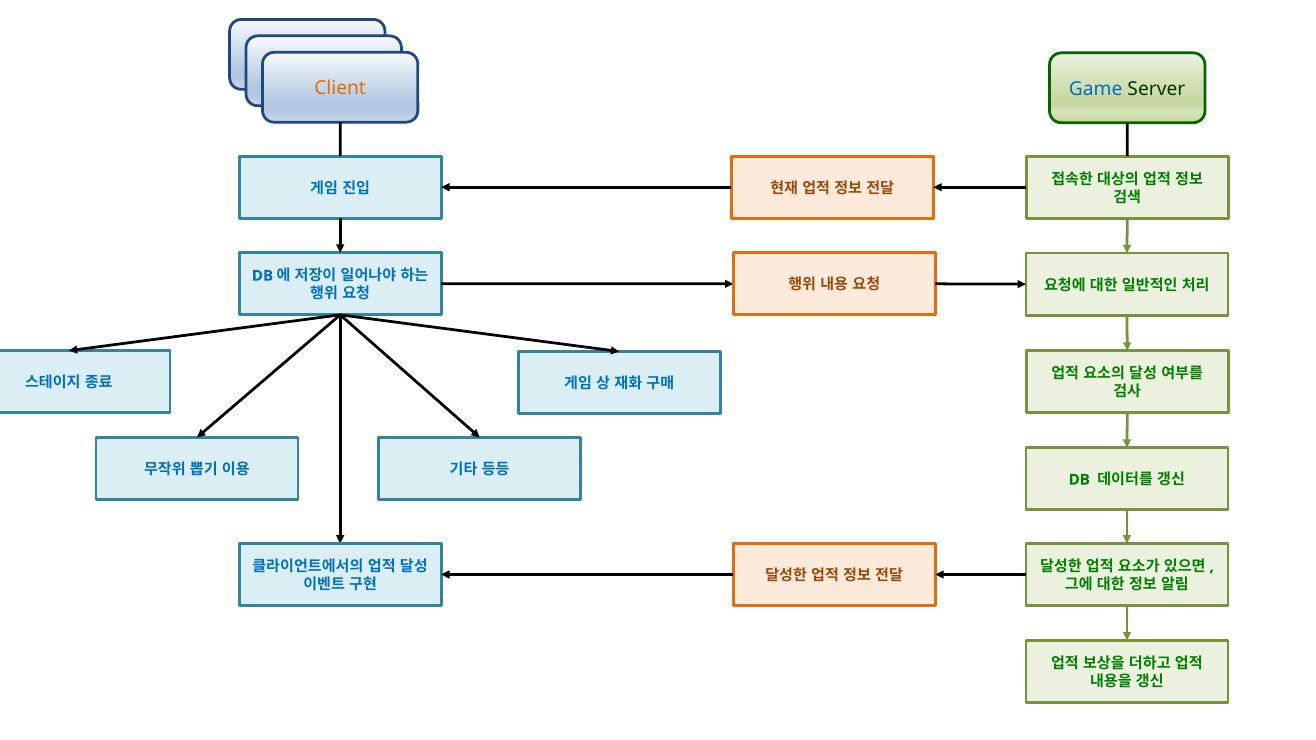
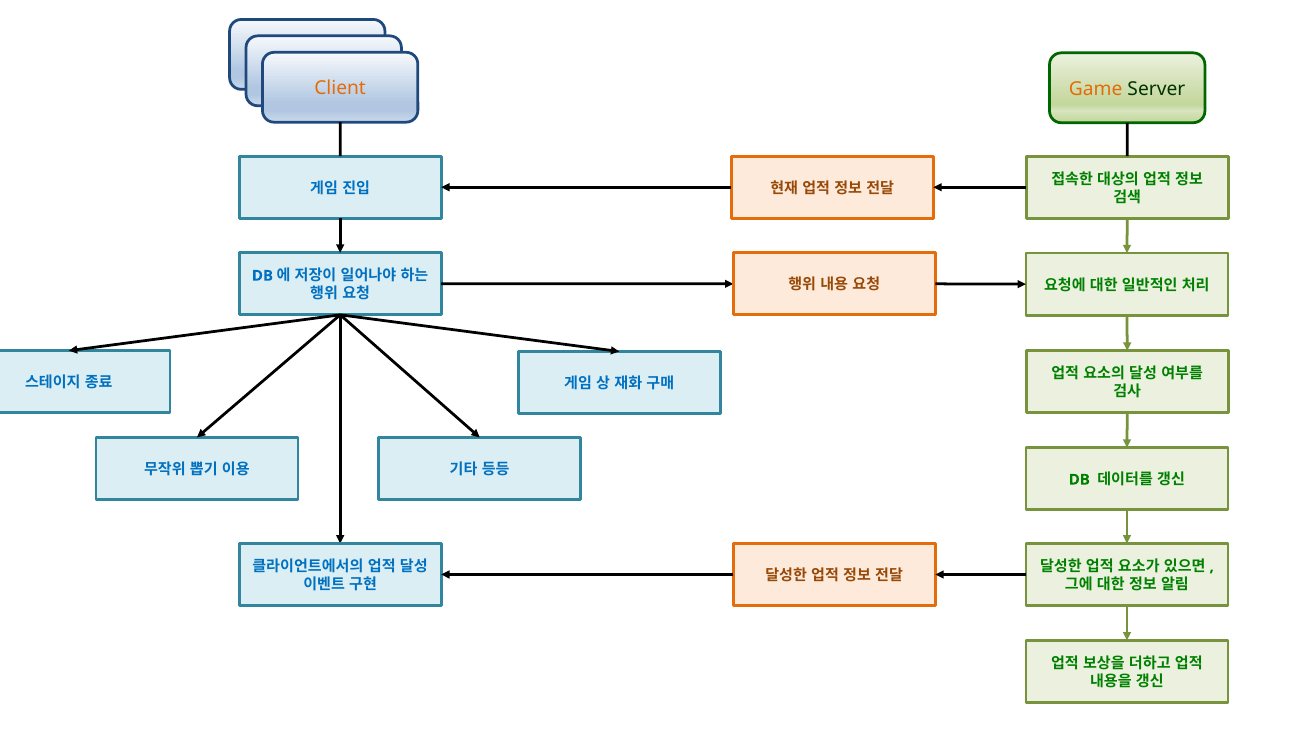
Game colour: blue -> orange (1096, 89)
